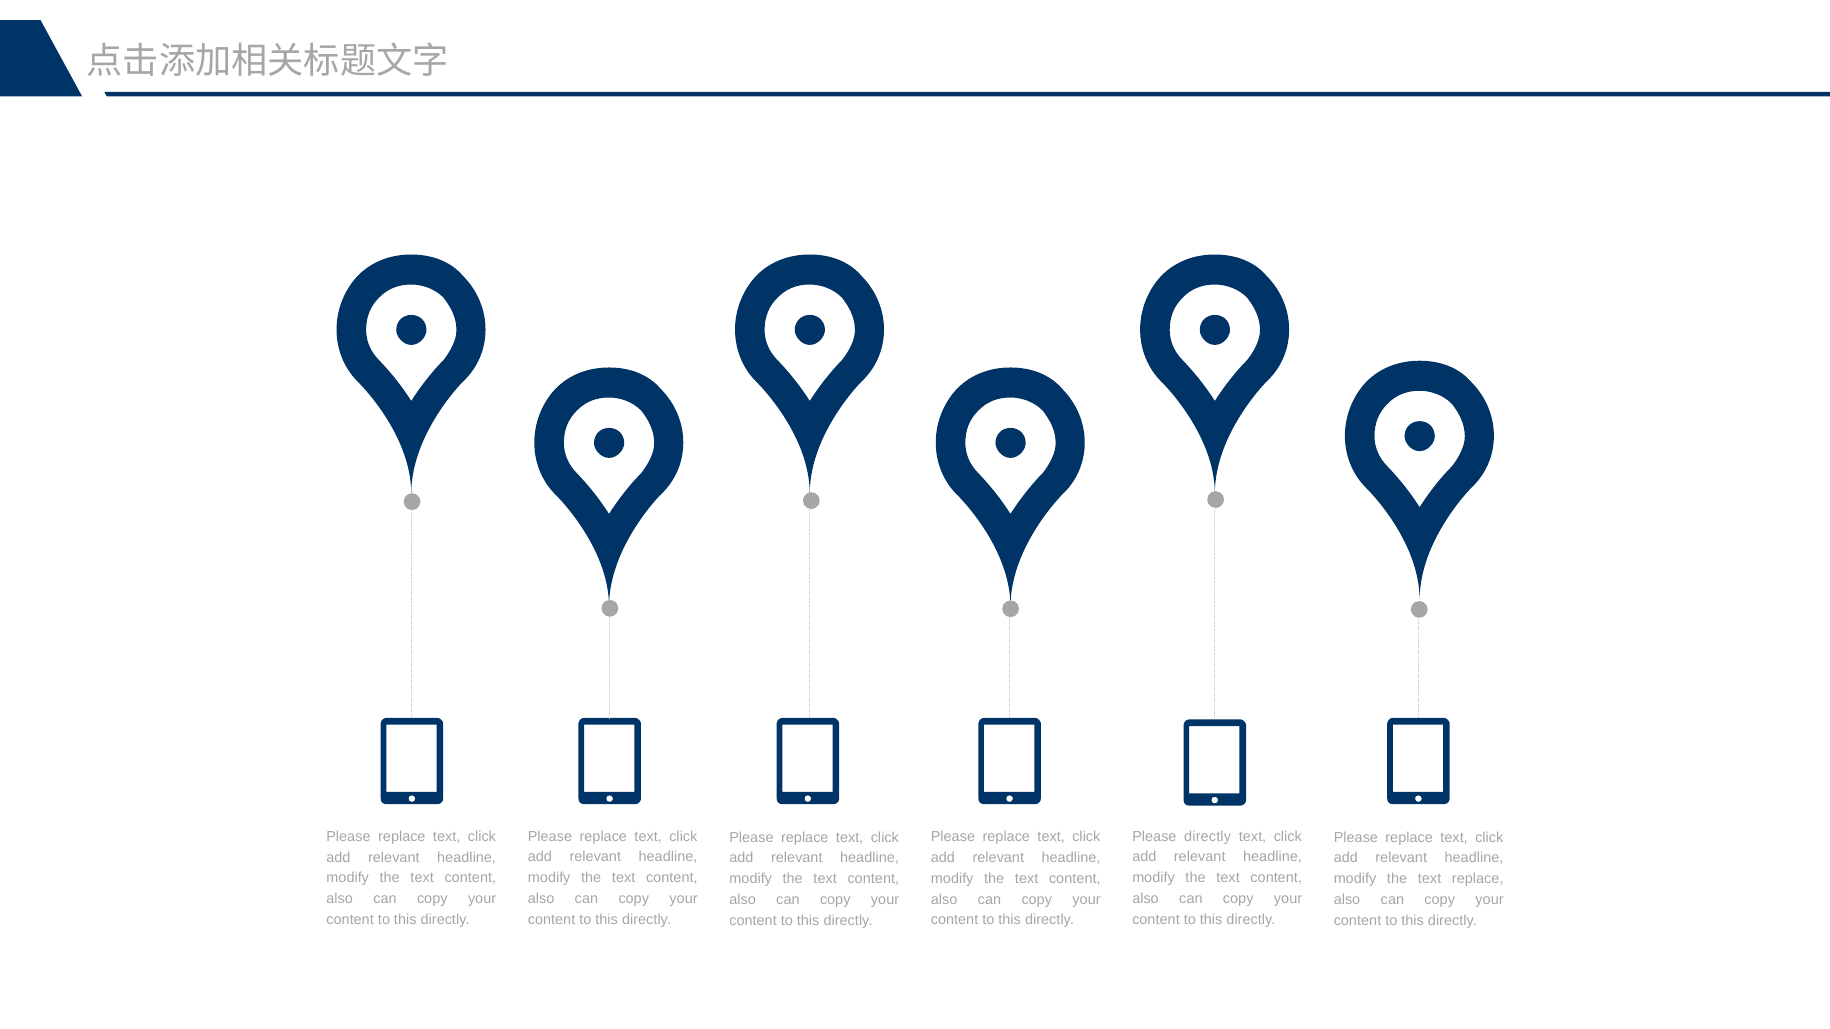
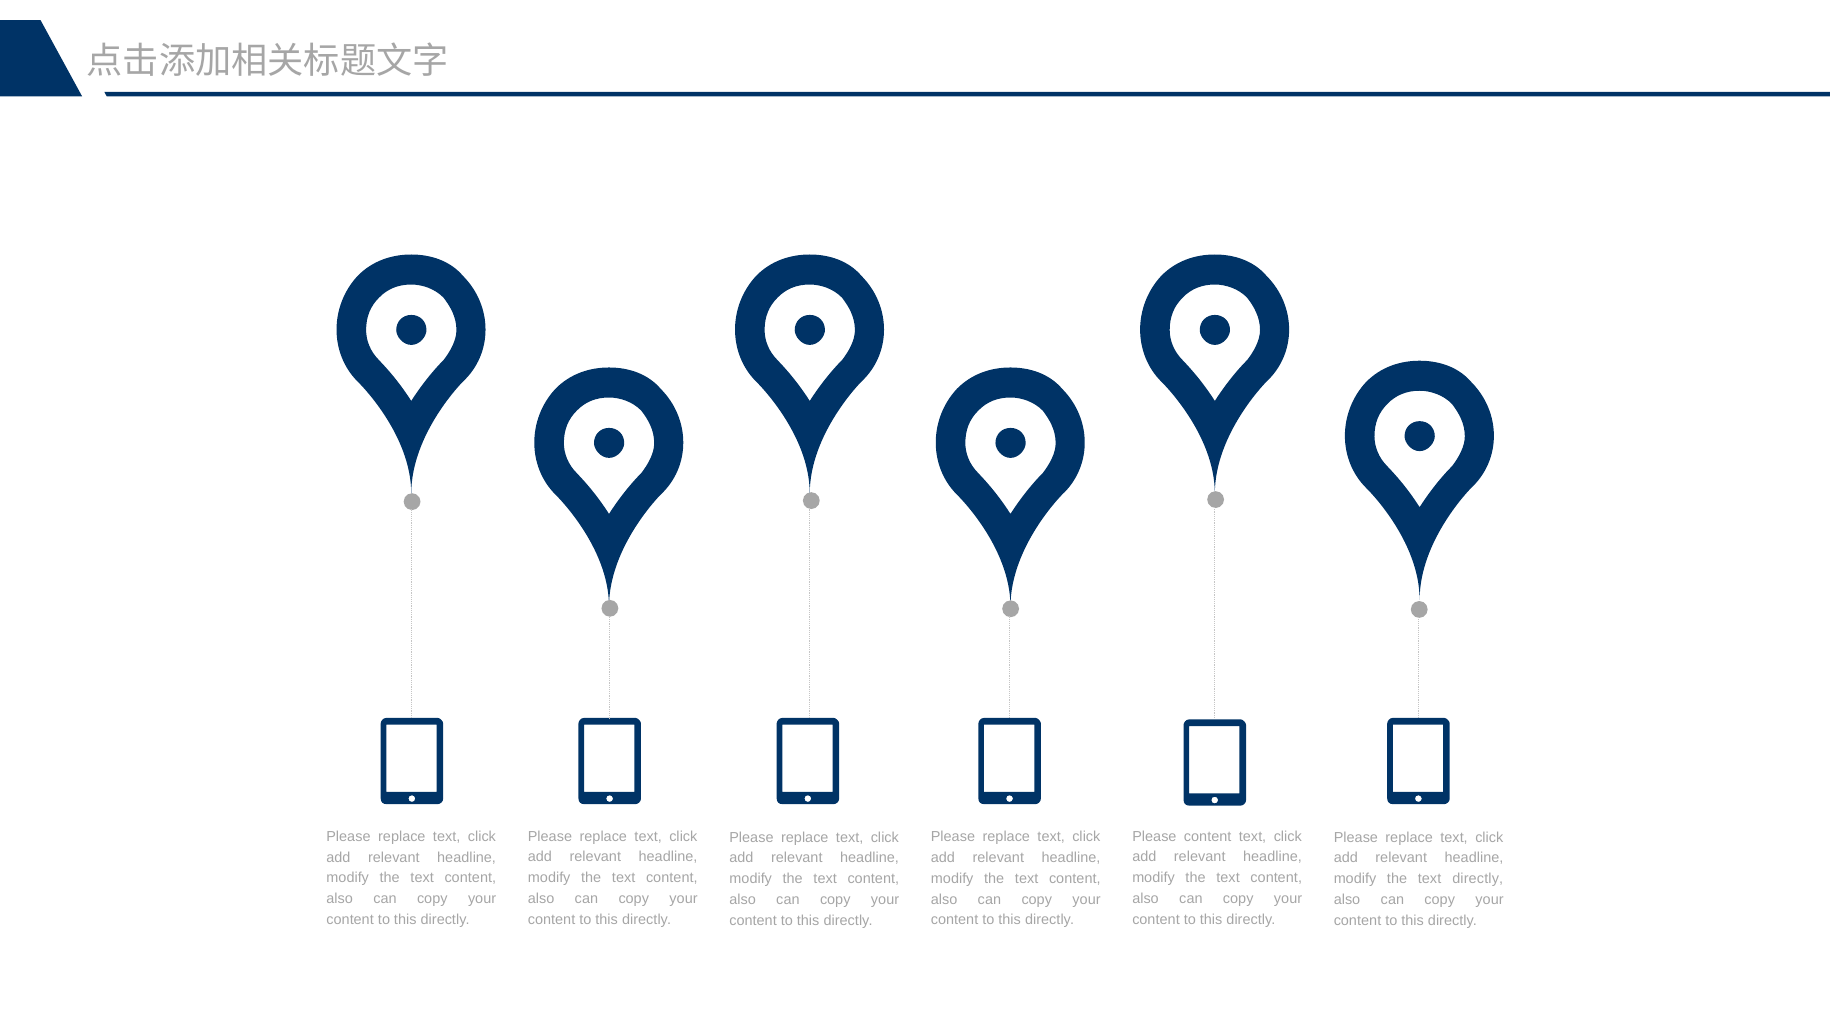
Please directly: directly -> content (1208, 837)
text replace: replace -> directly (1478, 879)
